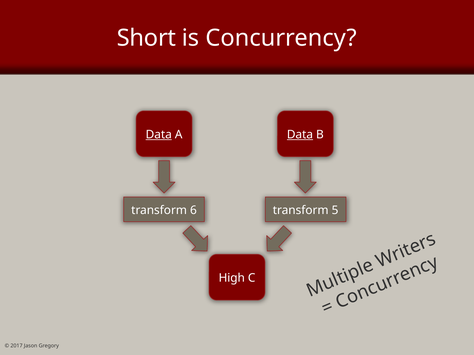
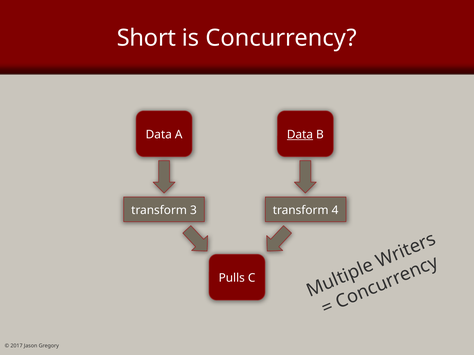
Data underline: present -> none (159, 135)
6: 6 -> 3 (193, 210)
5: 5 -> 4 (335, 210)
High: High -> Pulls (232, 278)
